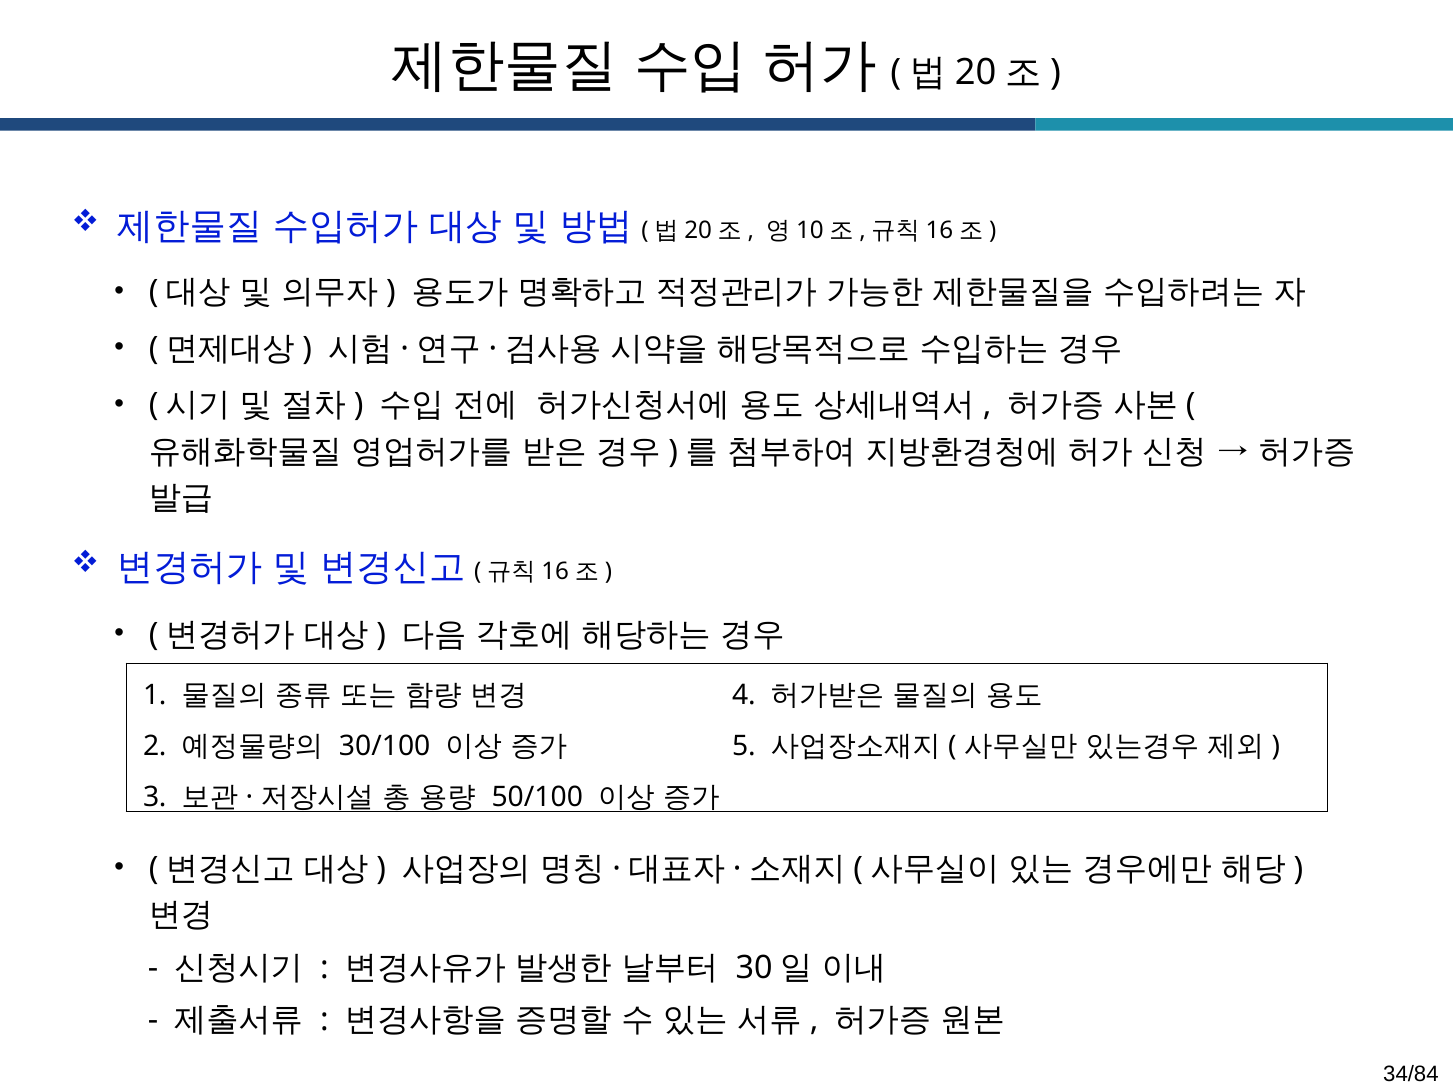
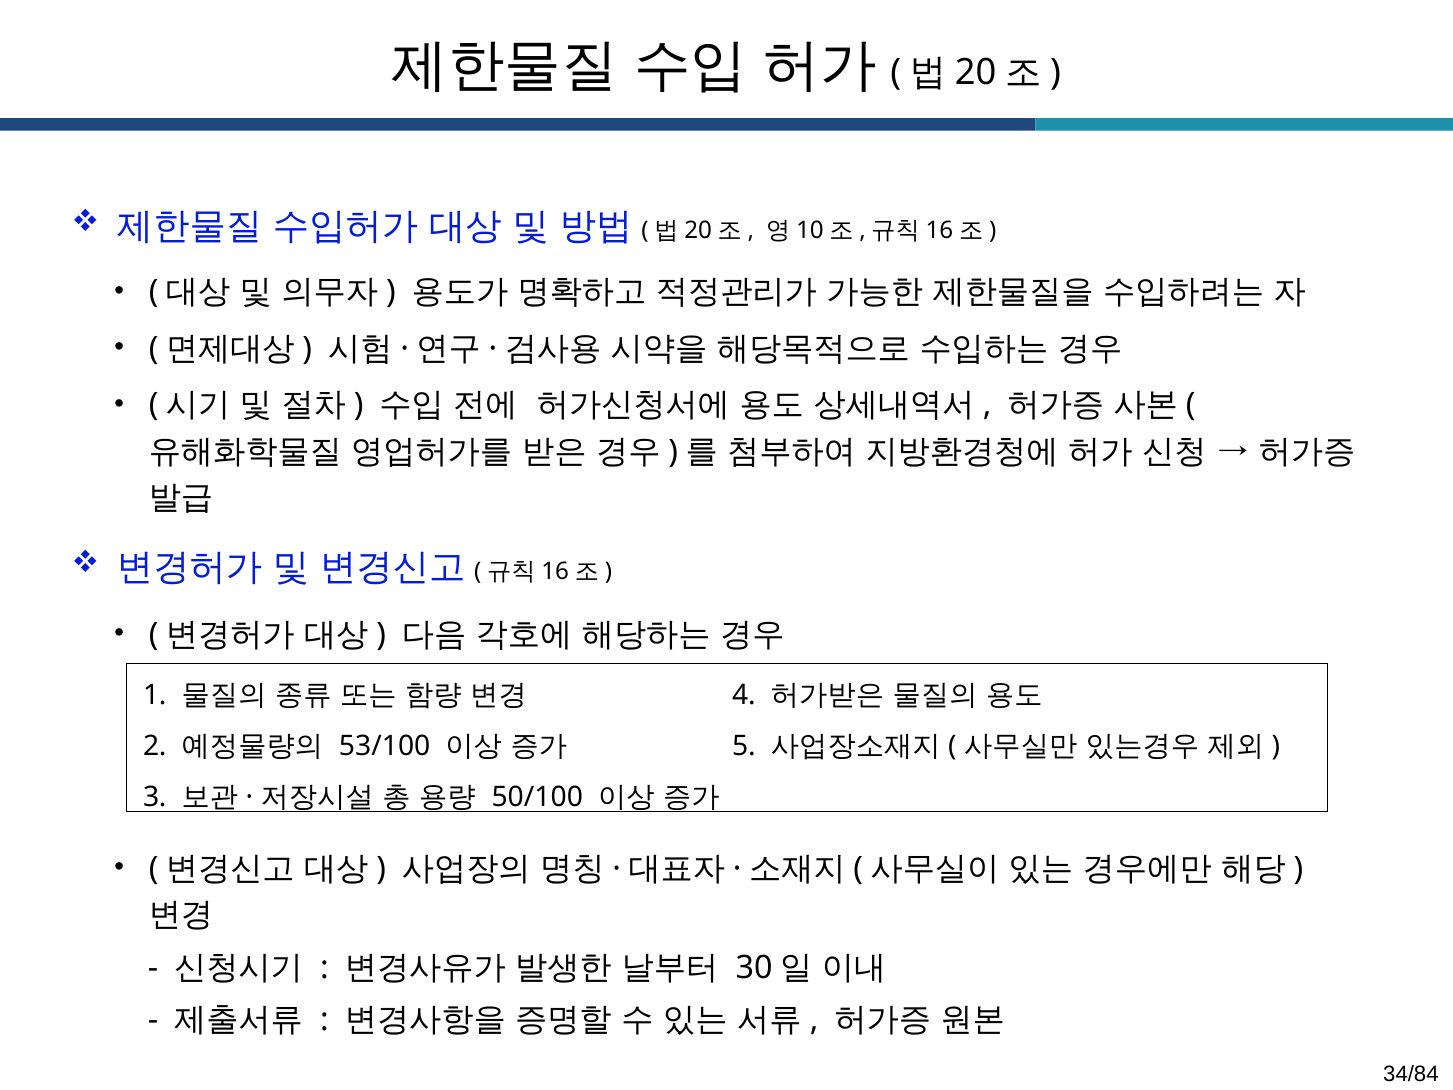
30/100: 30/100 -> 53/100 (385, 746)
